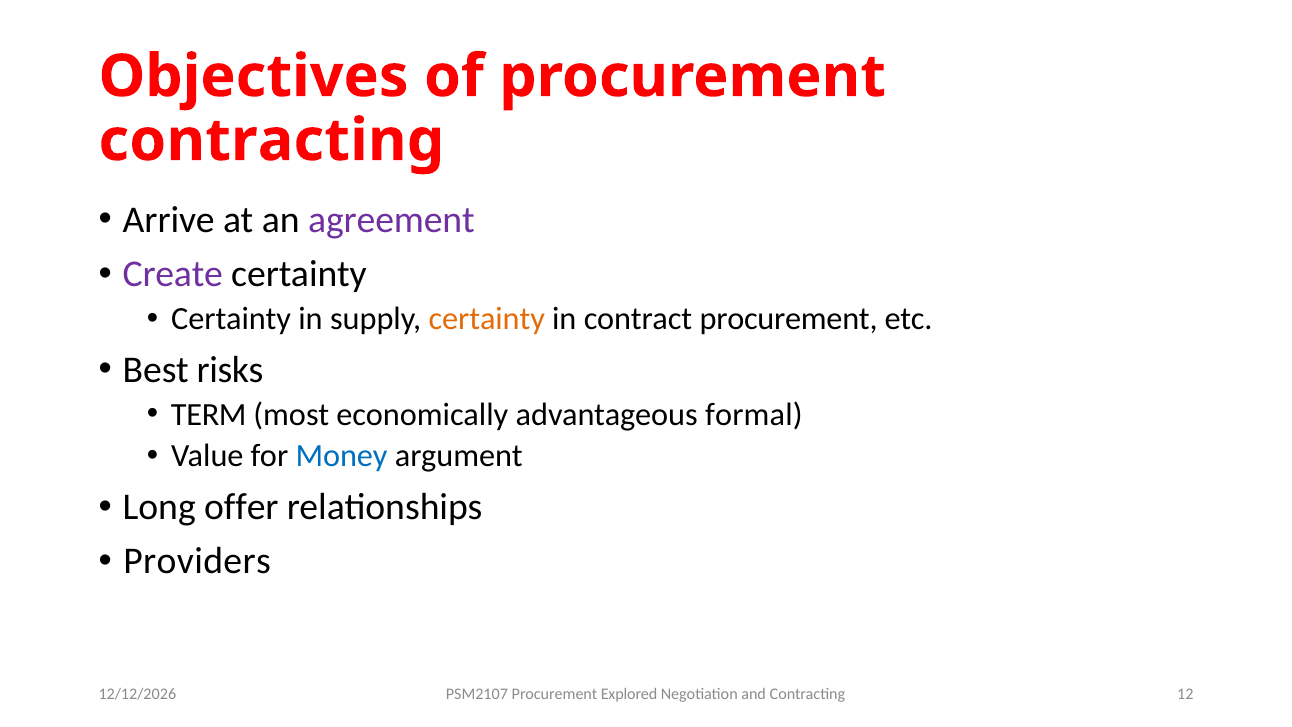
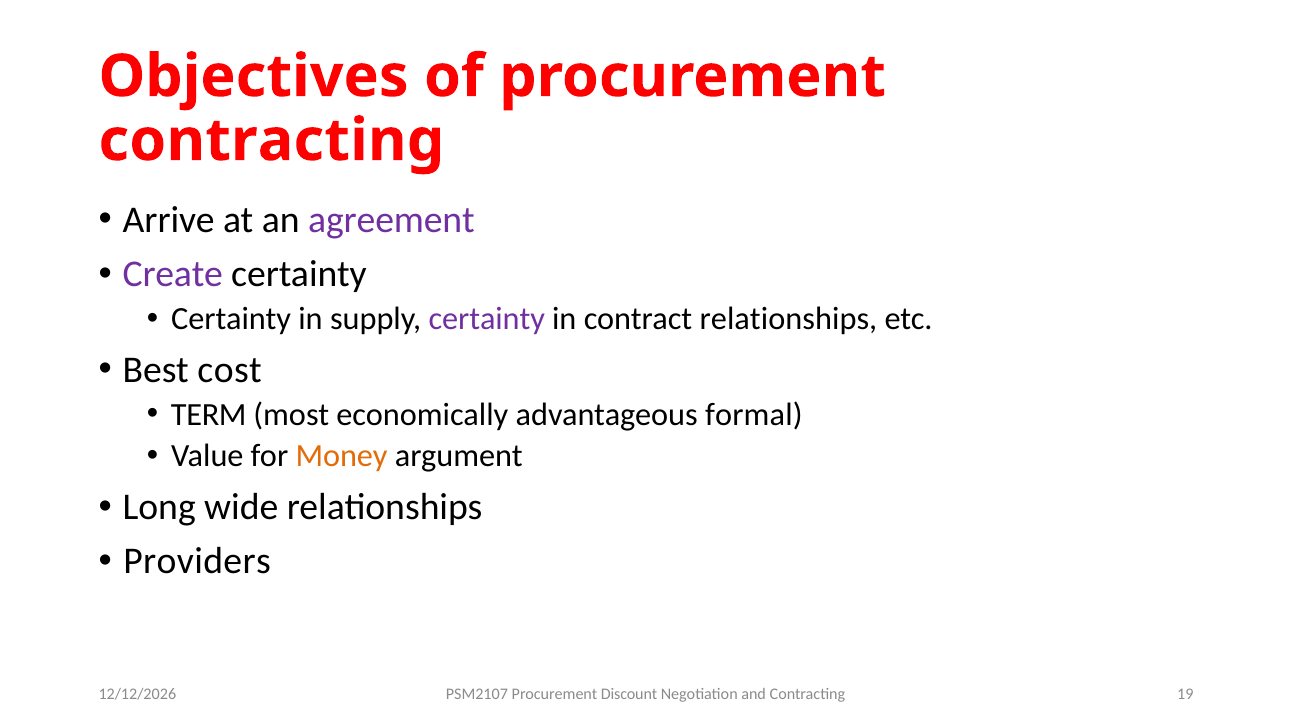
certainty colour: orange -> purple (487, 319)
contract procurement: procurement -> relationships (788, 319)
risks: risks -> cost (230, 370)
Money colour: blue -> orange (342, 456)
offer: offer -> wide (241, 507)
Explored: Explored -> Discount (629, 694)
12: 12 -> 19 (1185, 694)
